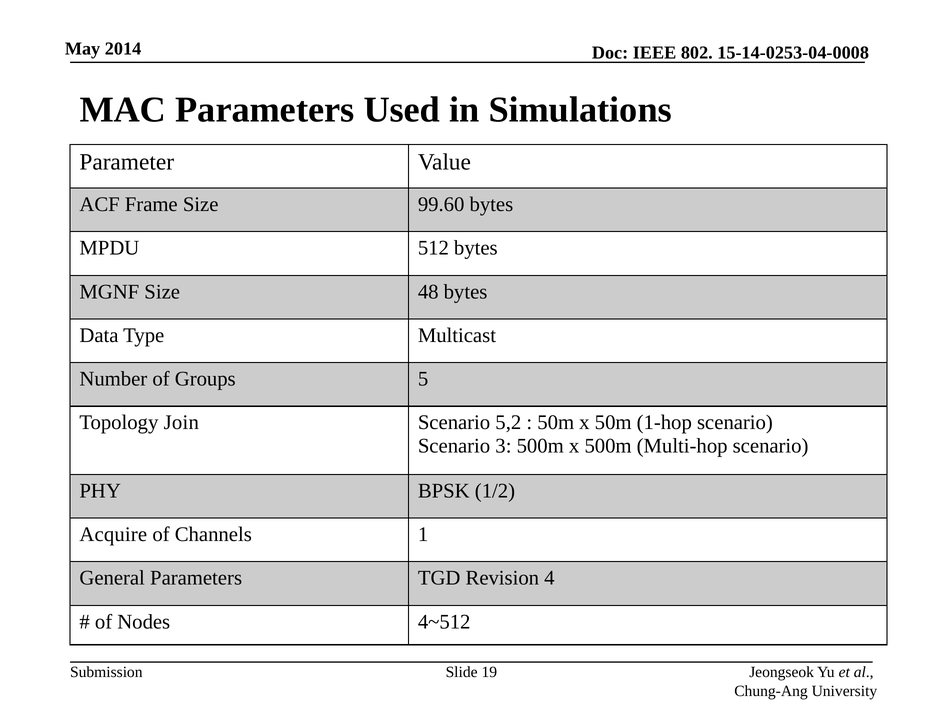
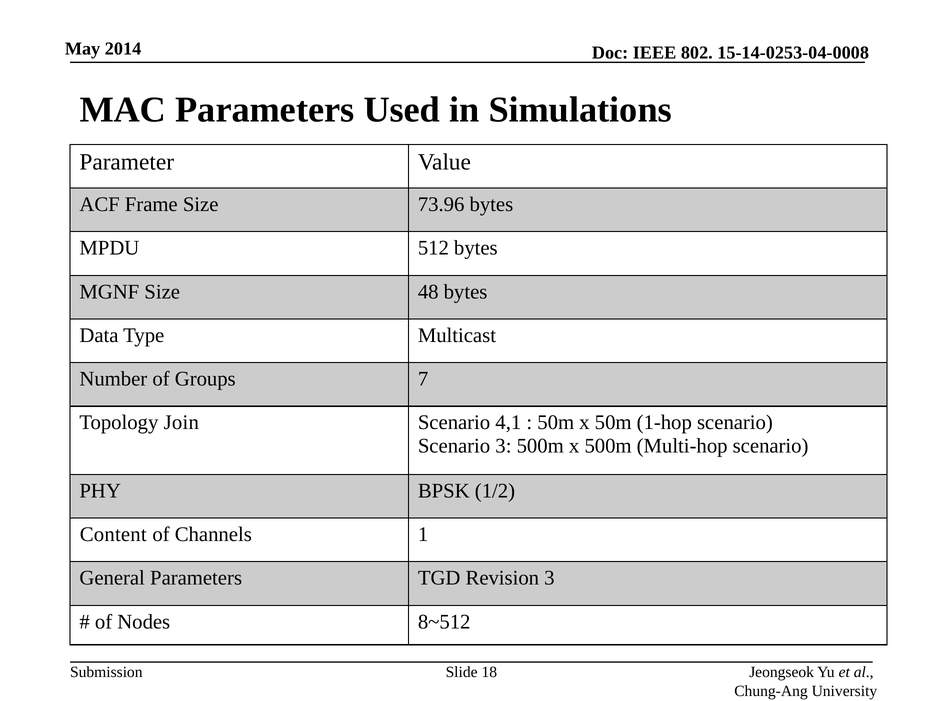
99.60: 99.60 -> 73.96 (441, 204)
5: 5 -> 7 (423, 379)
5,2: 5,2 -> 4,1 (508, 423)
Acquire: Acquire -> Content (113, 535)
Revision 4: 4 -> 3 (549, 578)
4~512: 4~512 -> 8~512 (444, 622)
19: 19 -> 18 (489, 673)
